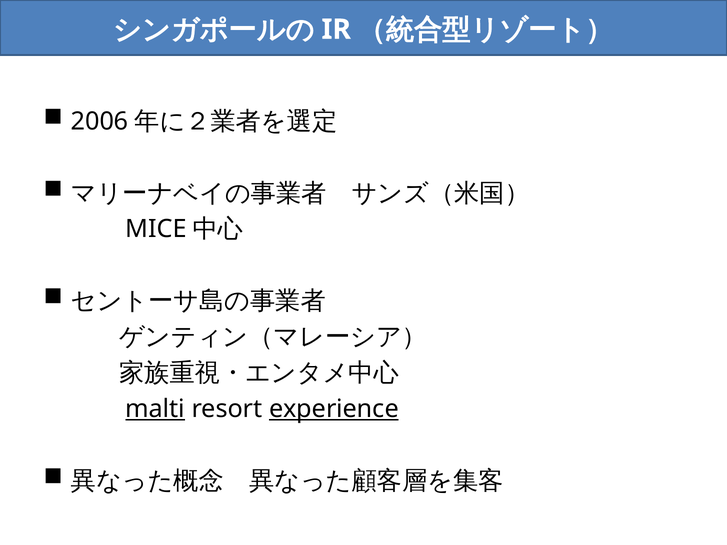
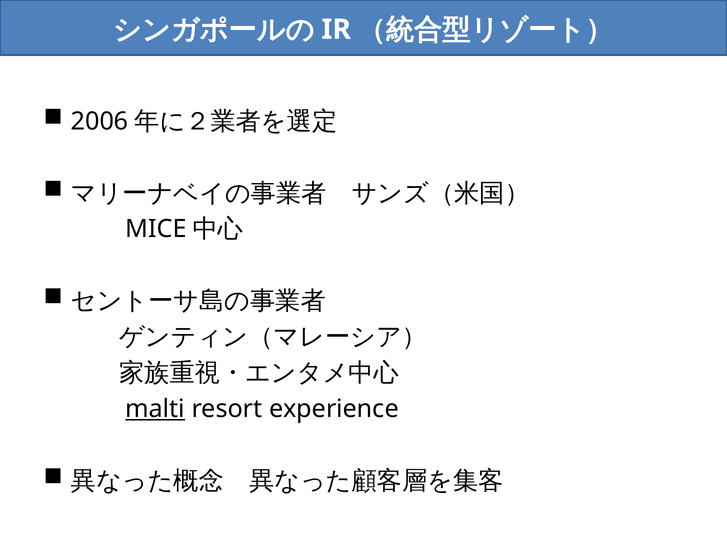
experience underline: present -> none (334, 409)
